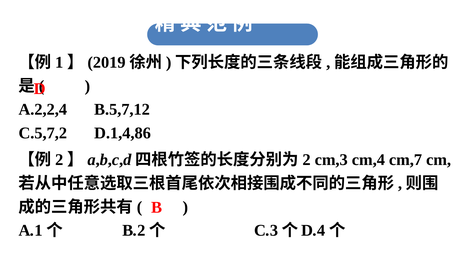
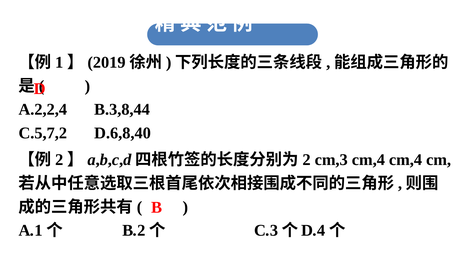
B.5,7,12: B.5,7,12 -> B.3,8,44 (122, 109)
D.1,4,86: D.1,4,86 -> D.6,8,40 (123, 133)
cm,4 cm,7: cm,7 -> cm,4 (406, 160)
